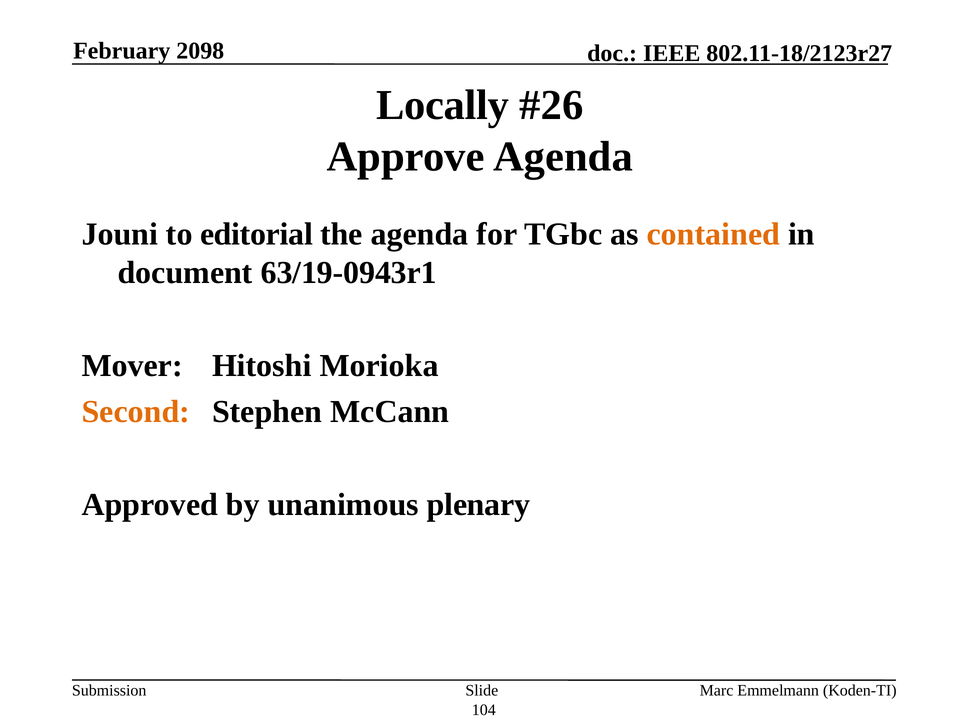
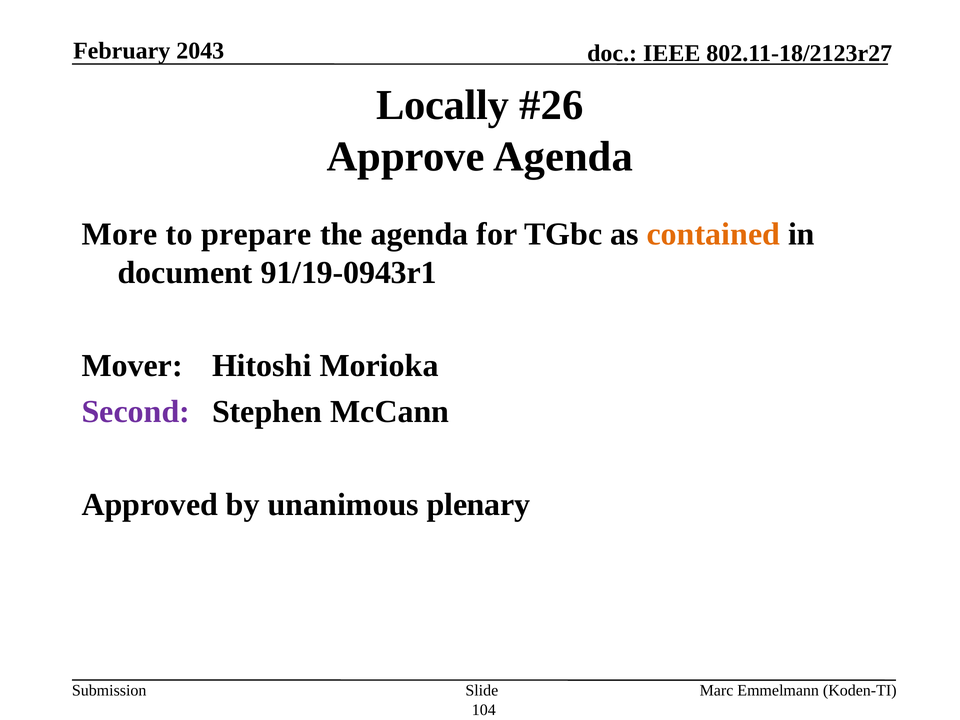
2098: 2098 -> 2043 (200, 51)
Jouni: Jouni -> More (120, 234)
editorial: editorial -> prepare (256, 234)
63/19-0943r1: 63/19-0943r1 -> 91/19-0943r1 (349, 273)
Second colour: orange -> purple (136, 412)
